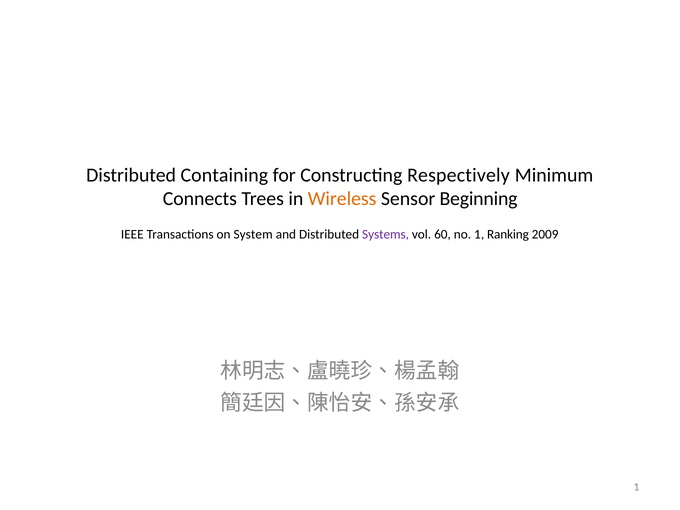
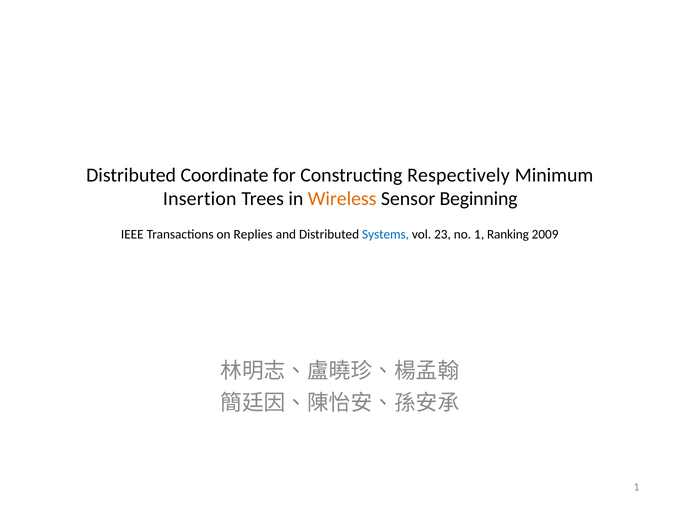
Containing: Containing -> Coordinate (225, 175)
Connects: Connects -> Insertion (200, 199)
System: System -> Replies (253, 234)
Systems colour: purple -> blue (386, 234)
60: 60 -> 23 (443, 234)
